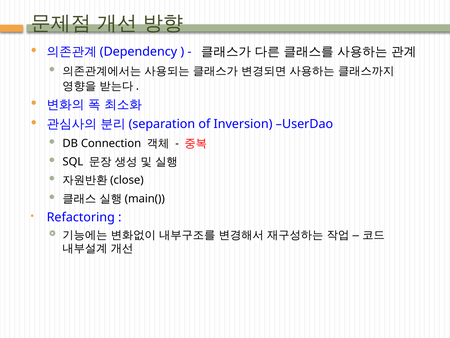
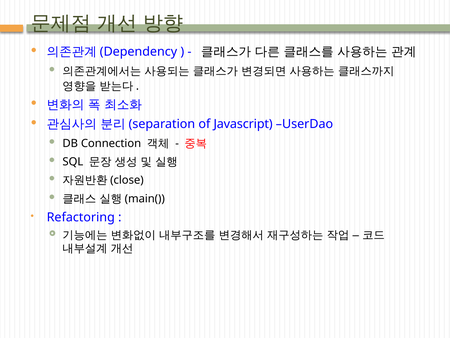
Inversion: Inversion -> Javascript (243, 124)
